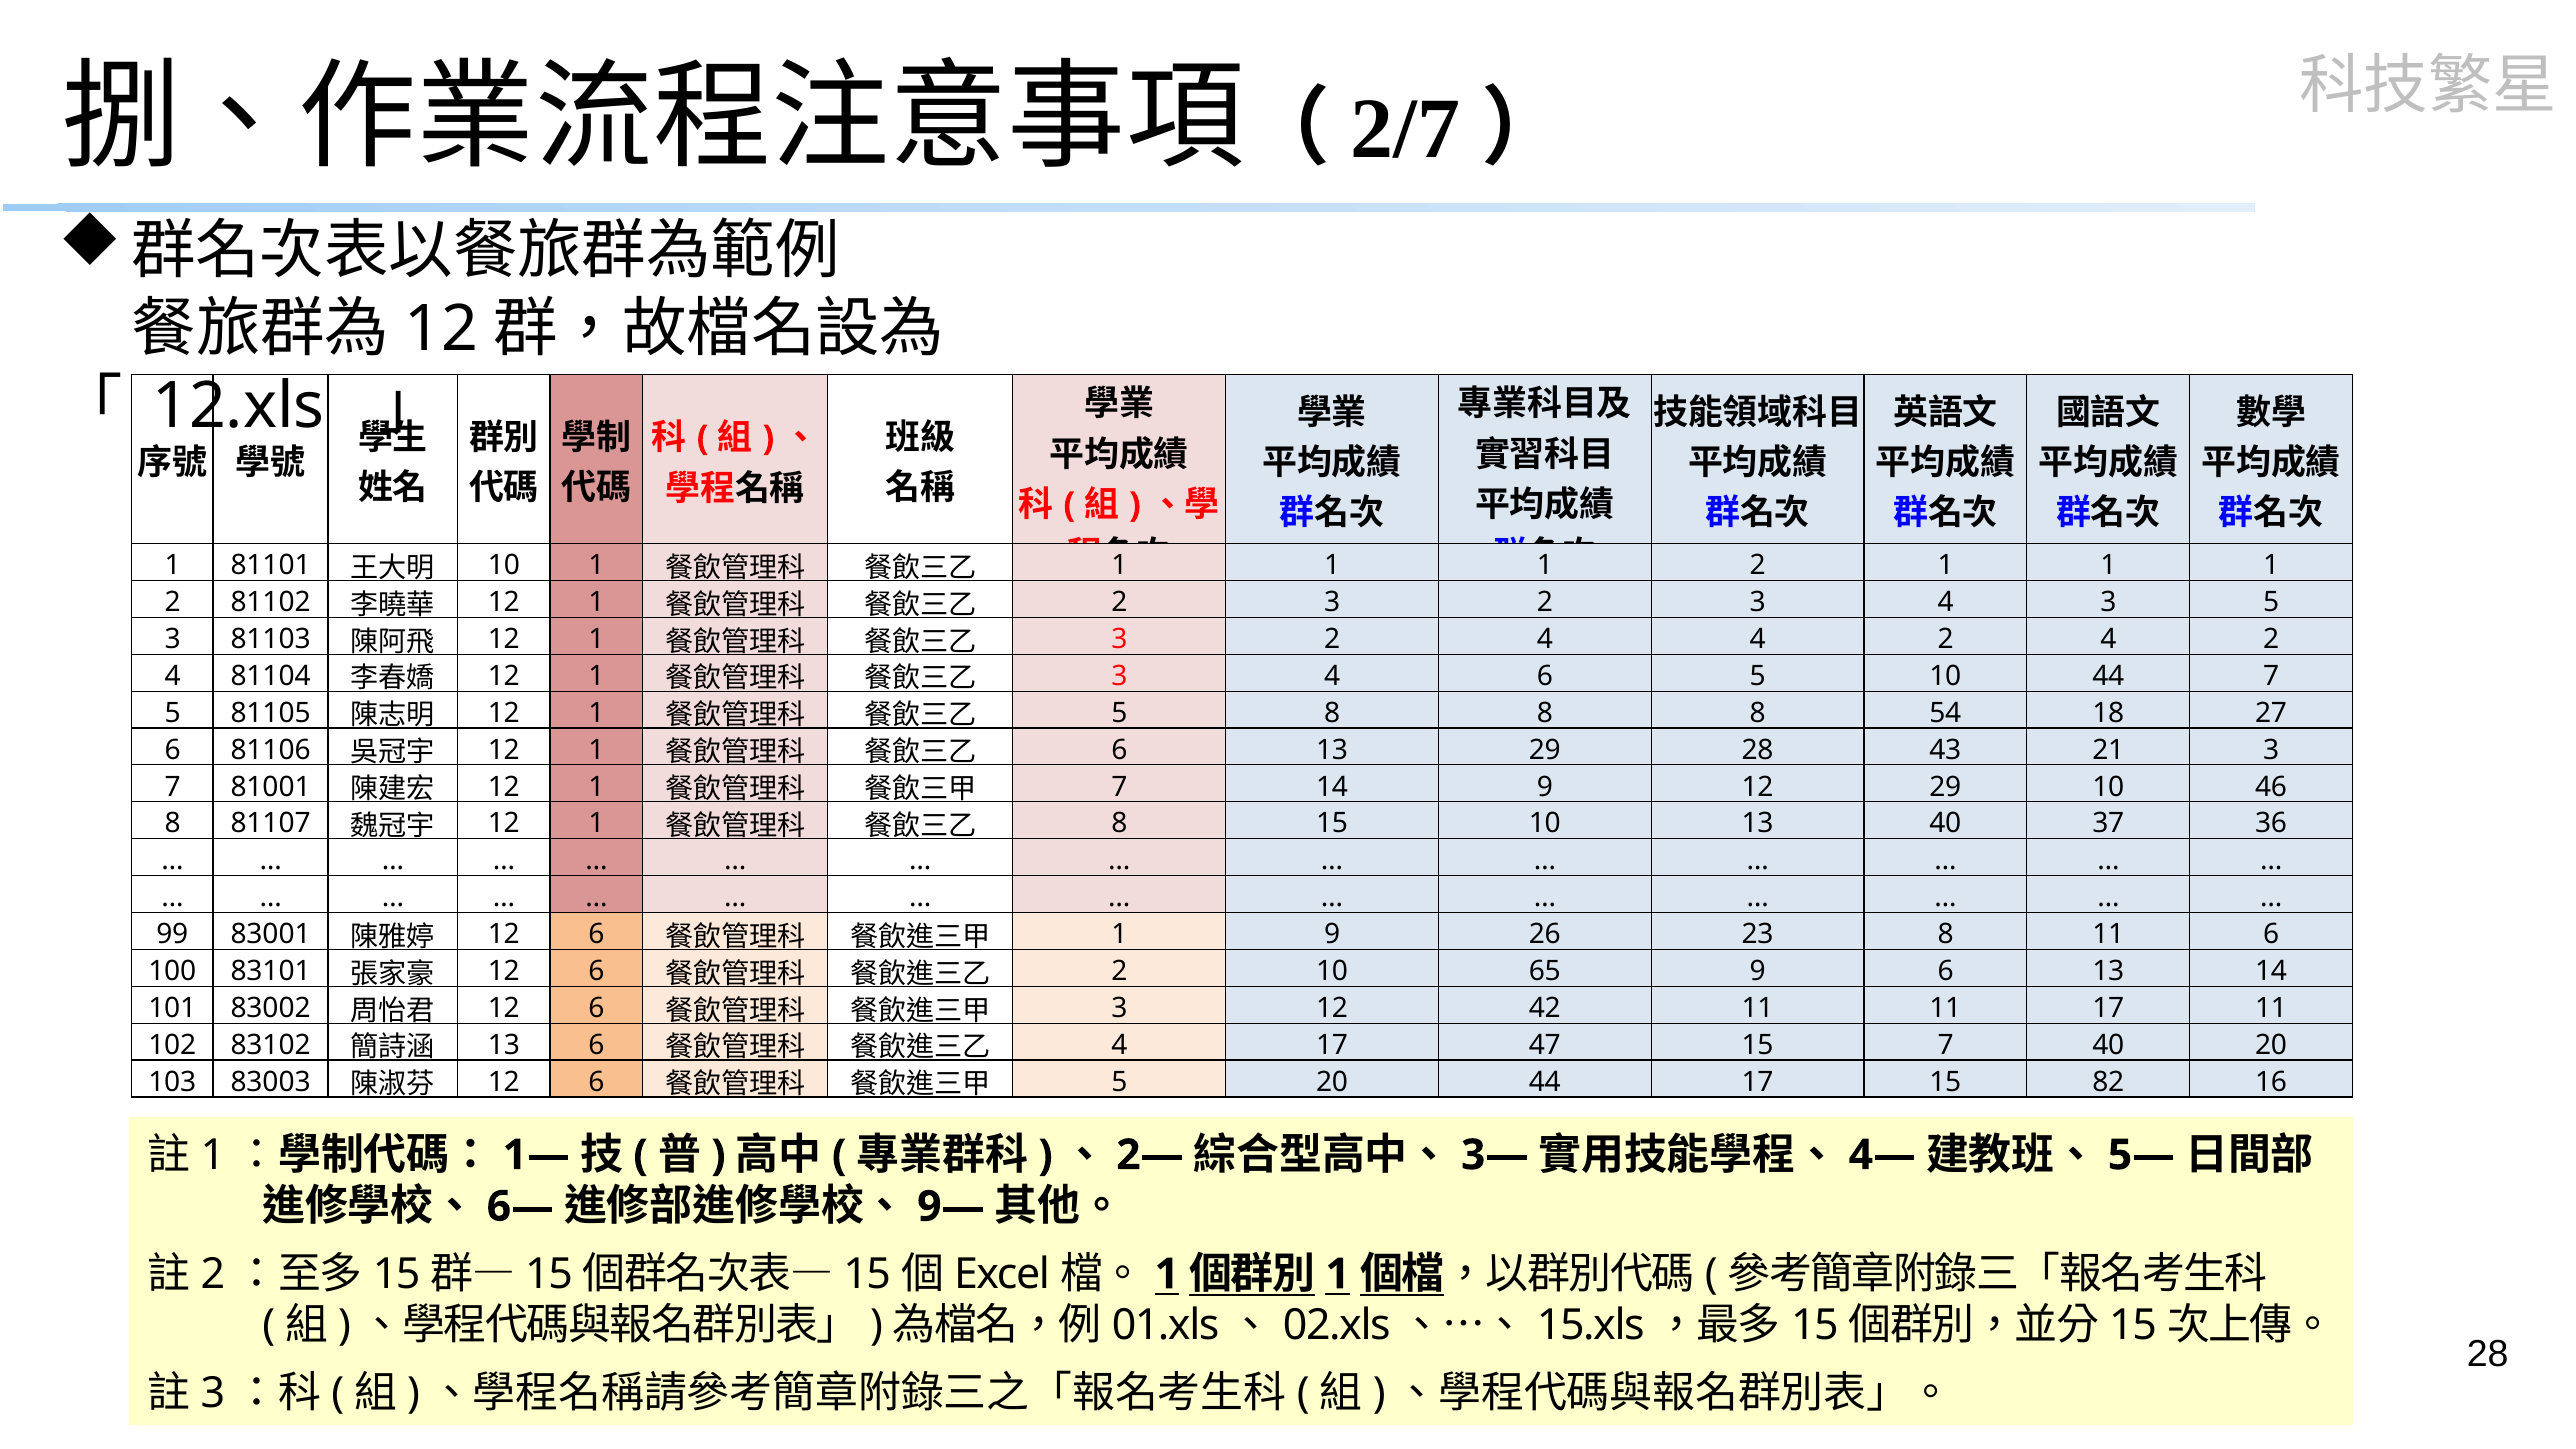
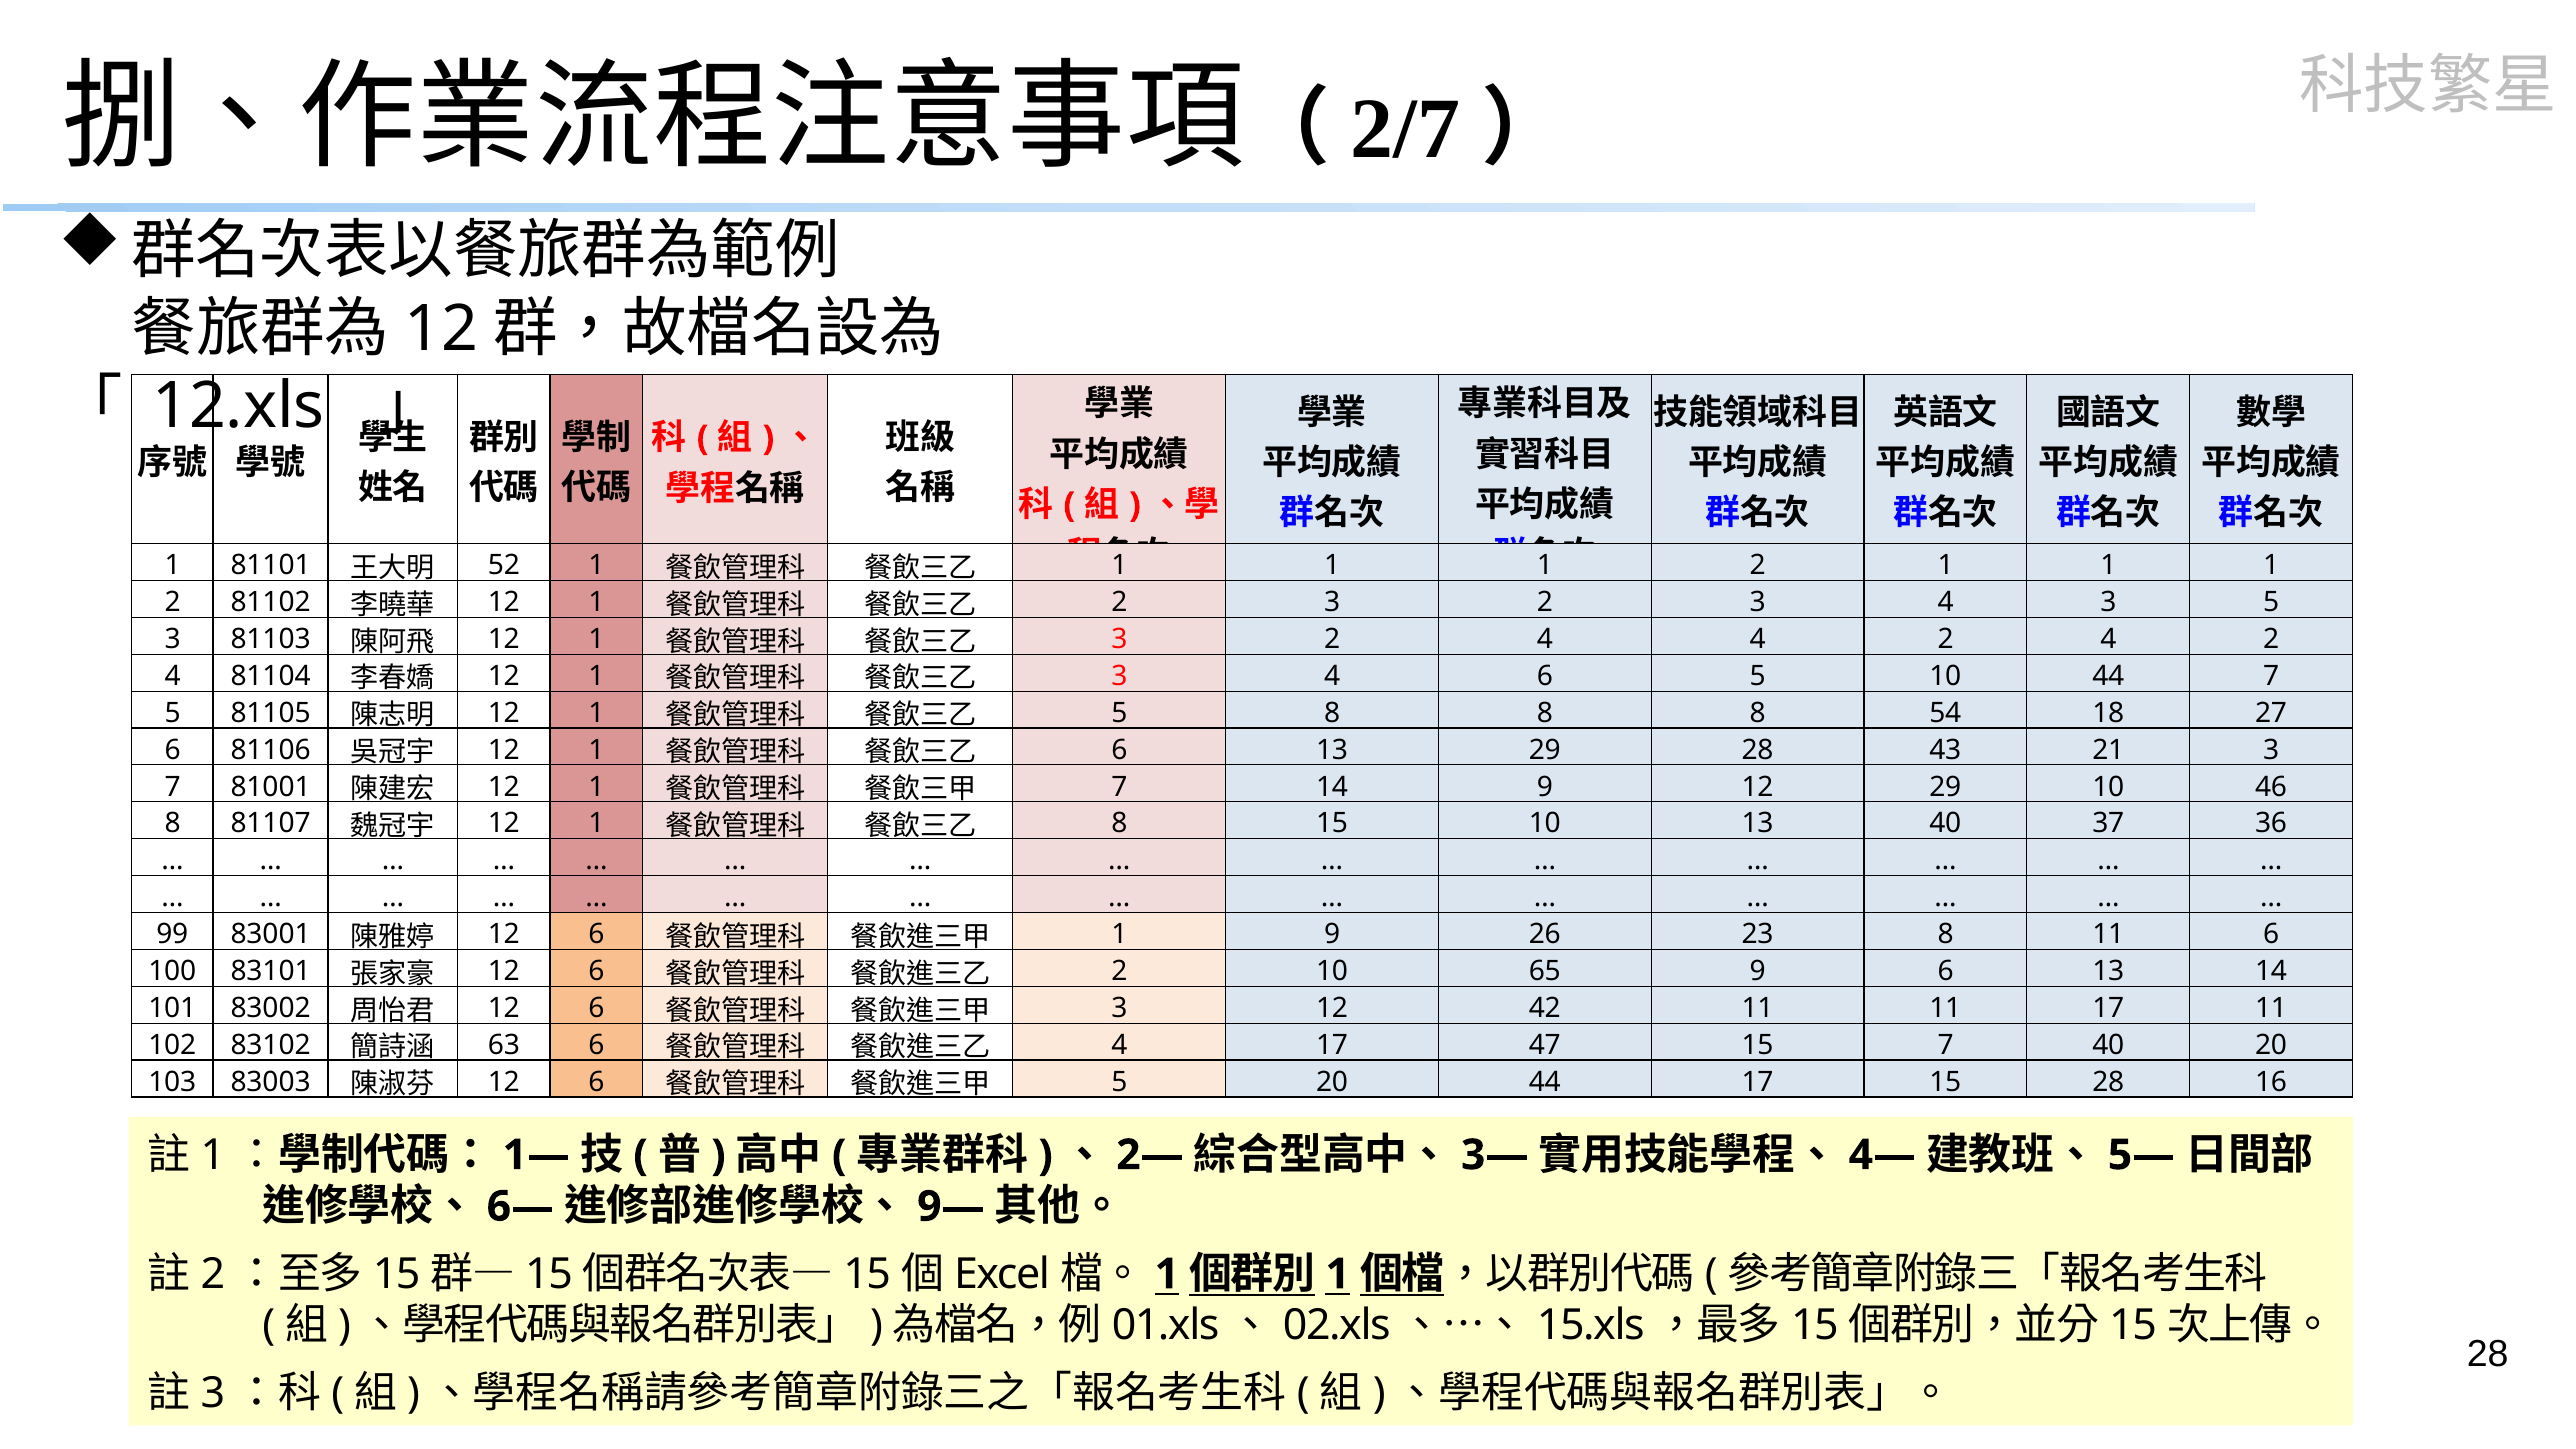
10: 10 -> 52 (504, 565)
13: 13 -> 63 (504, 1045)
15 82: 82 -> 28 (2108, 1082)
